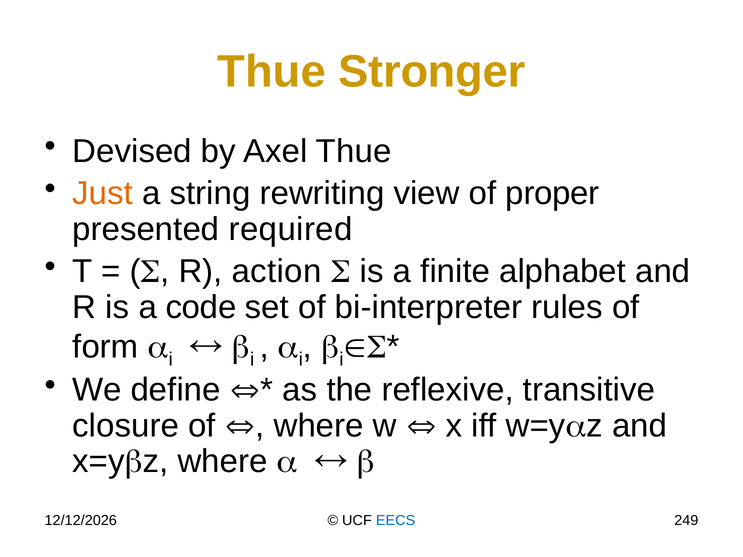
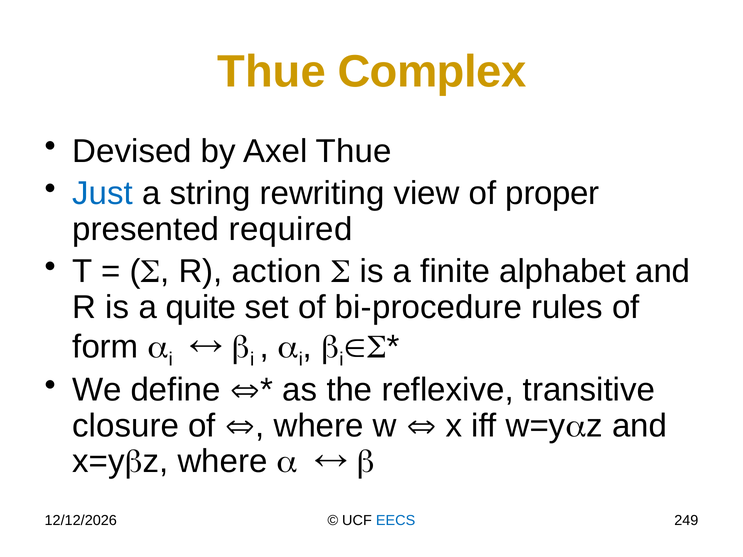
Stronger: Stronger -> Complex (432, 72)
Just colour: orange -> blue (103, 194)
code: code -> quite (201, 307)
bi-interpreter: bi-interpreter -> bi-procedure (428, 307)
